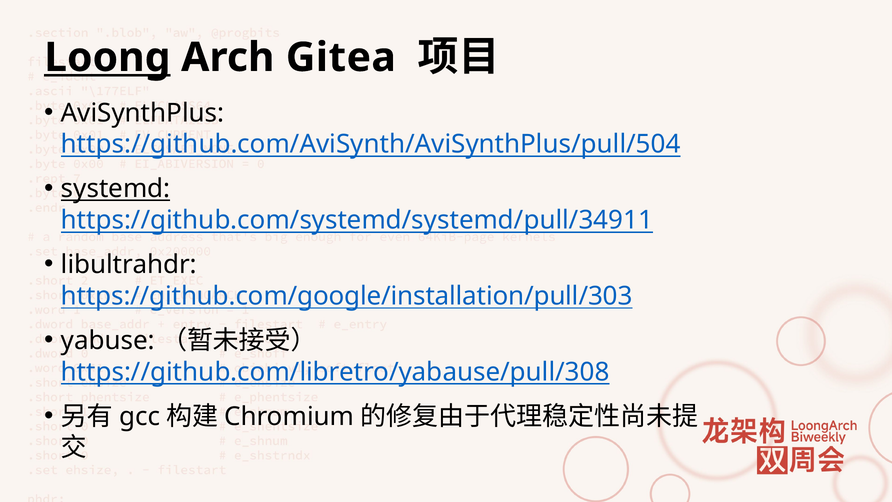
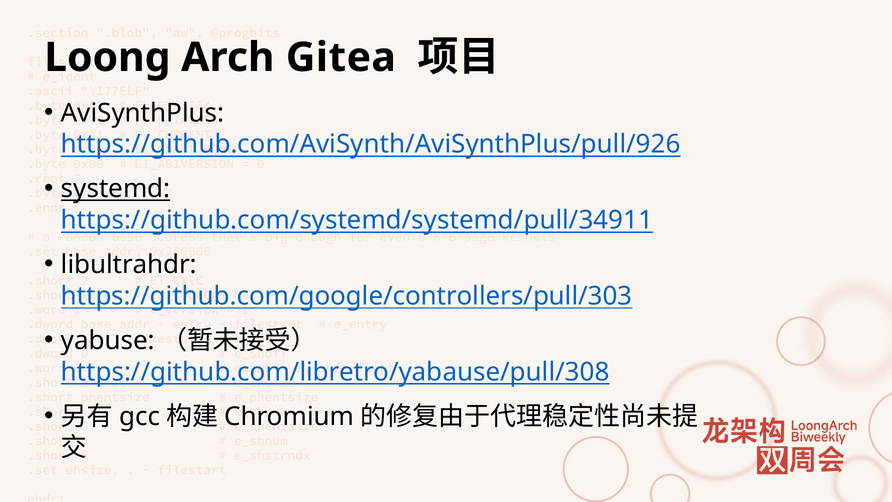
Loong underline: present -> none (107, 57)
https://github.com/AviSynth/AviSynthPlus/pull/504: https://github.com/AviSynth/AviSynthPlus/pull/504 -> https://github.com/AviSynth/AviSynthPlus/pull/926 (371, 144)
https://github.com/google/installation/pull/303: https://github.com/google/installation/pull/303 -> https://github.com/google/controllers/pull/303 (347, 296)
